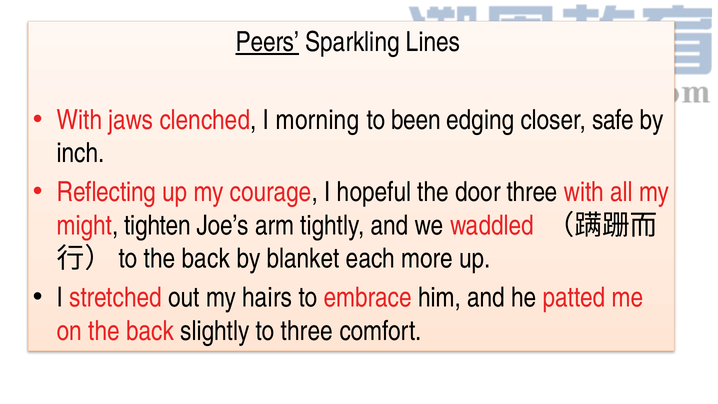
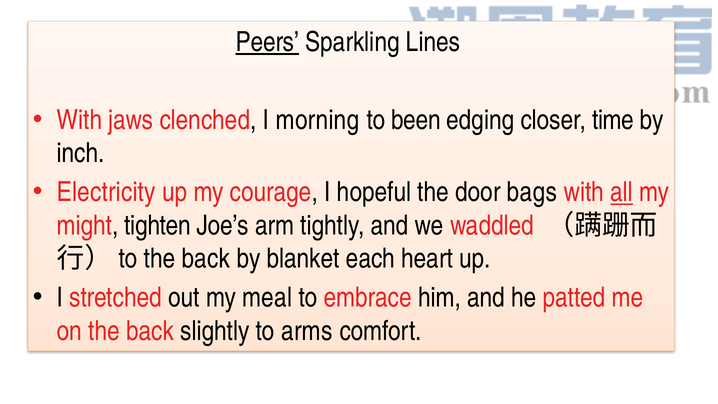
safe: safe -> time (613, 120)
Reflecting: Reflecting -> Electricity (106, 192)
door three: three -> bags (532, 192)
all underline: none -> present (622, 192)
more: more -> heart (427, 259)
hairs: hairs -> meal (267, 298)
to three: three -> arms (307, 331)
